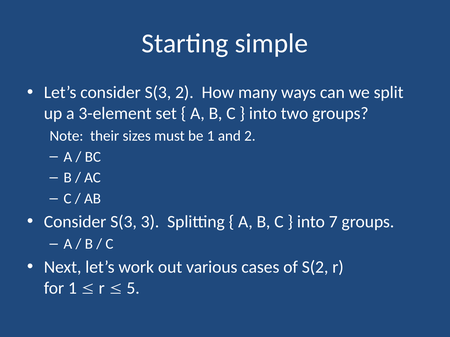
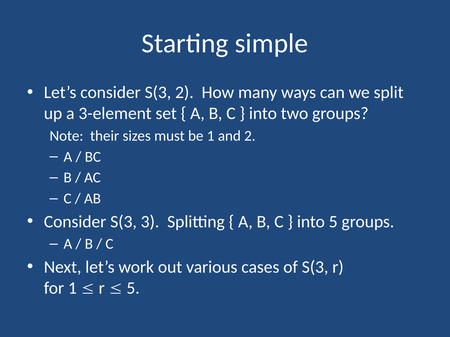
into 7: 7 -> 5 (333, 222)
of S(2: S(2 -> S(3 (315, 268)
